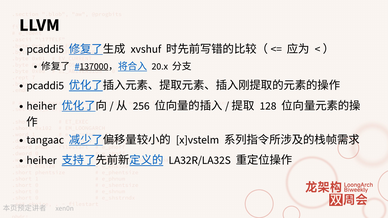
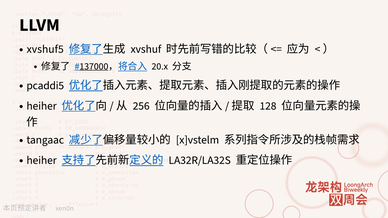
pcaddi5: pcaddi5 -> xvshuf5 (45, 49)
